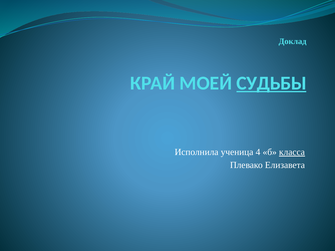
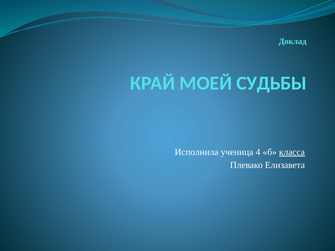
СУДЬБЫ underline: present -> none (271, 83)
